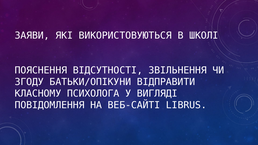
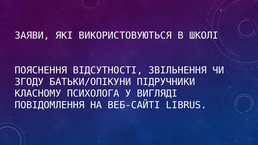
ВІДПРАВИТИ: ВІДПРАВИТИ -> ПІДРУЧНИКИ (166, 82)
